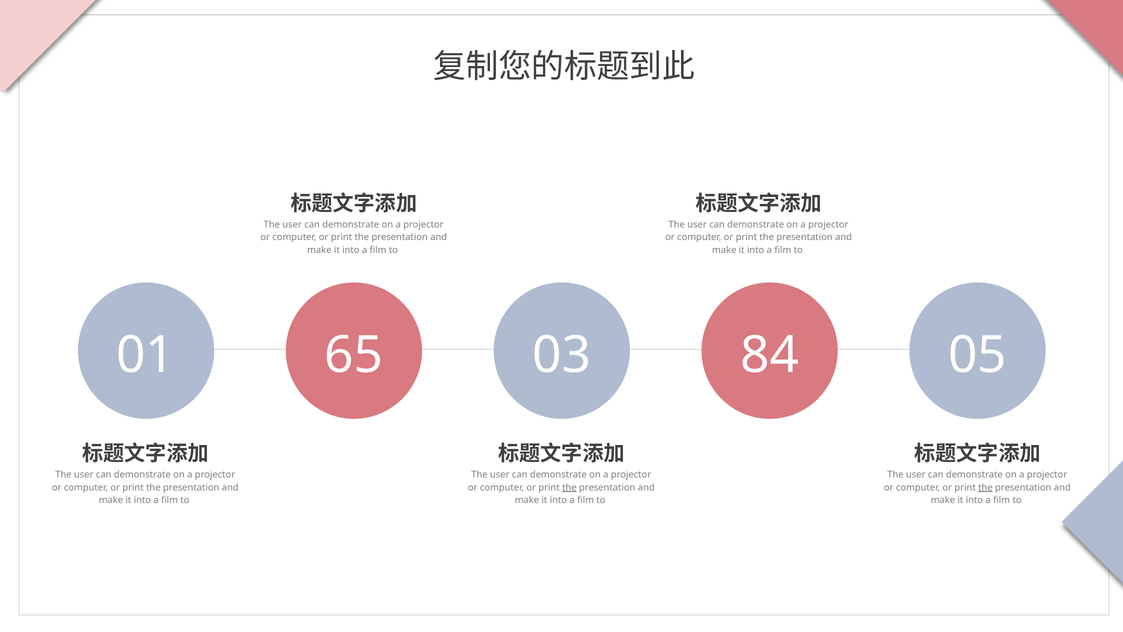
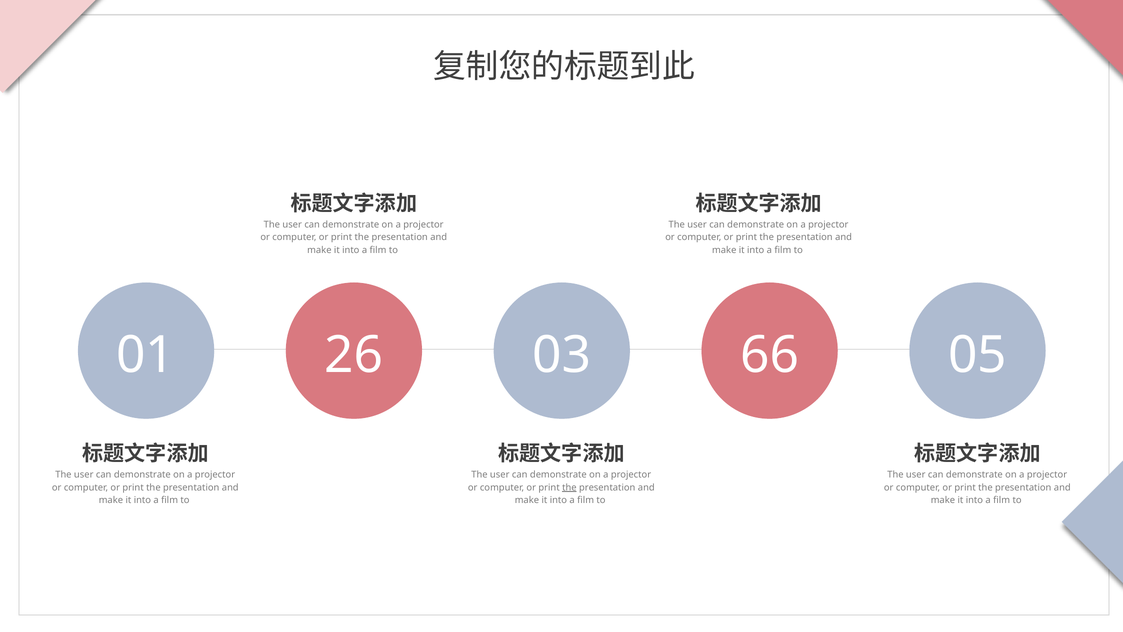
65: 65 -> 26 (354, 355)
84: 84 -> 66 (770, 355)
the underline: present -> none (985, 487)
